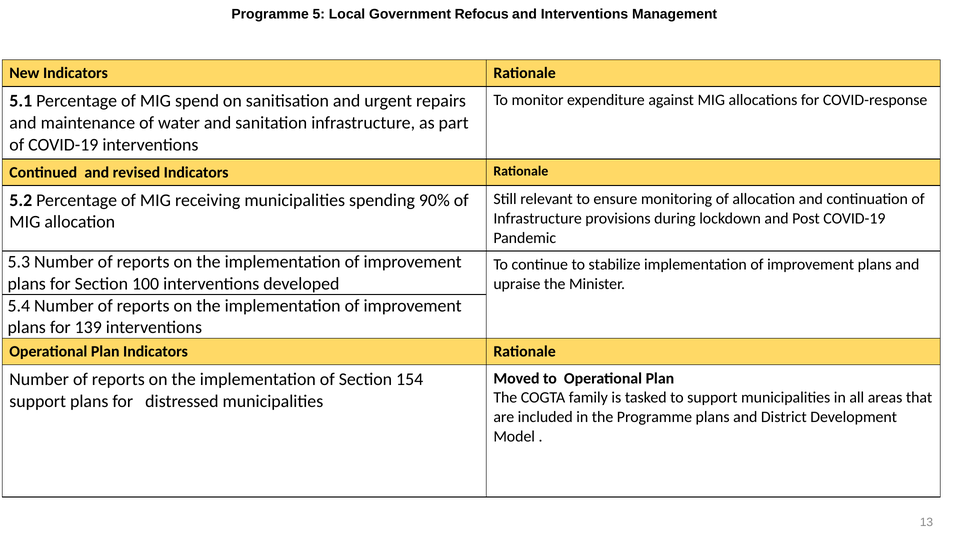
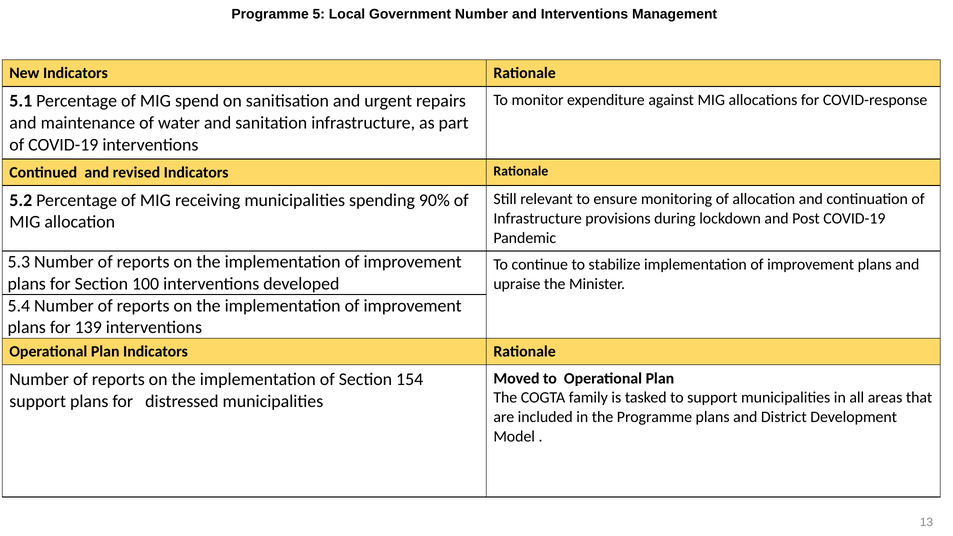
Government Refocus: Refocus -> Number (482, 14)
